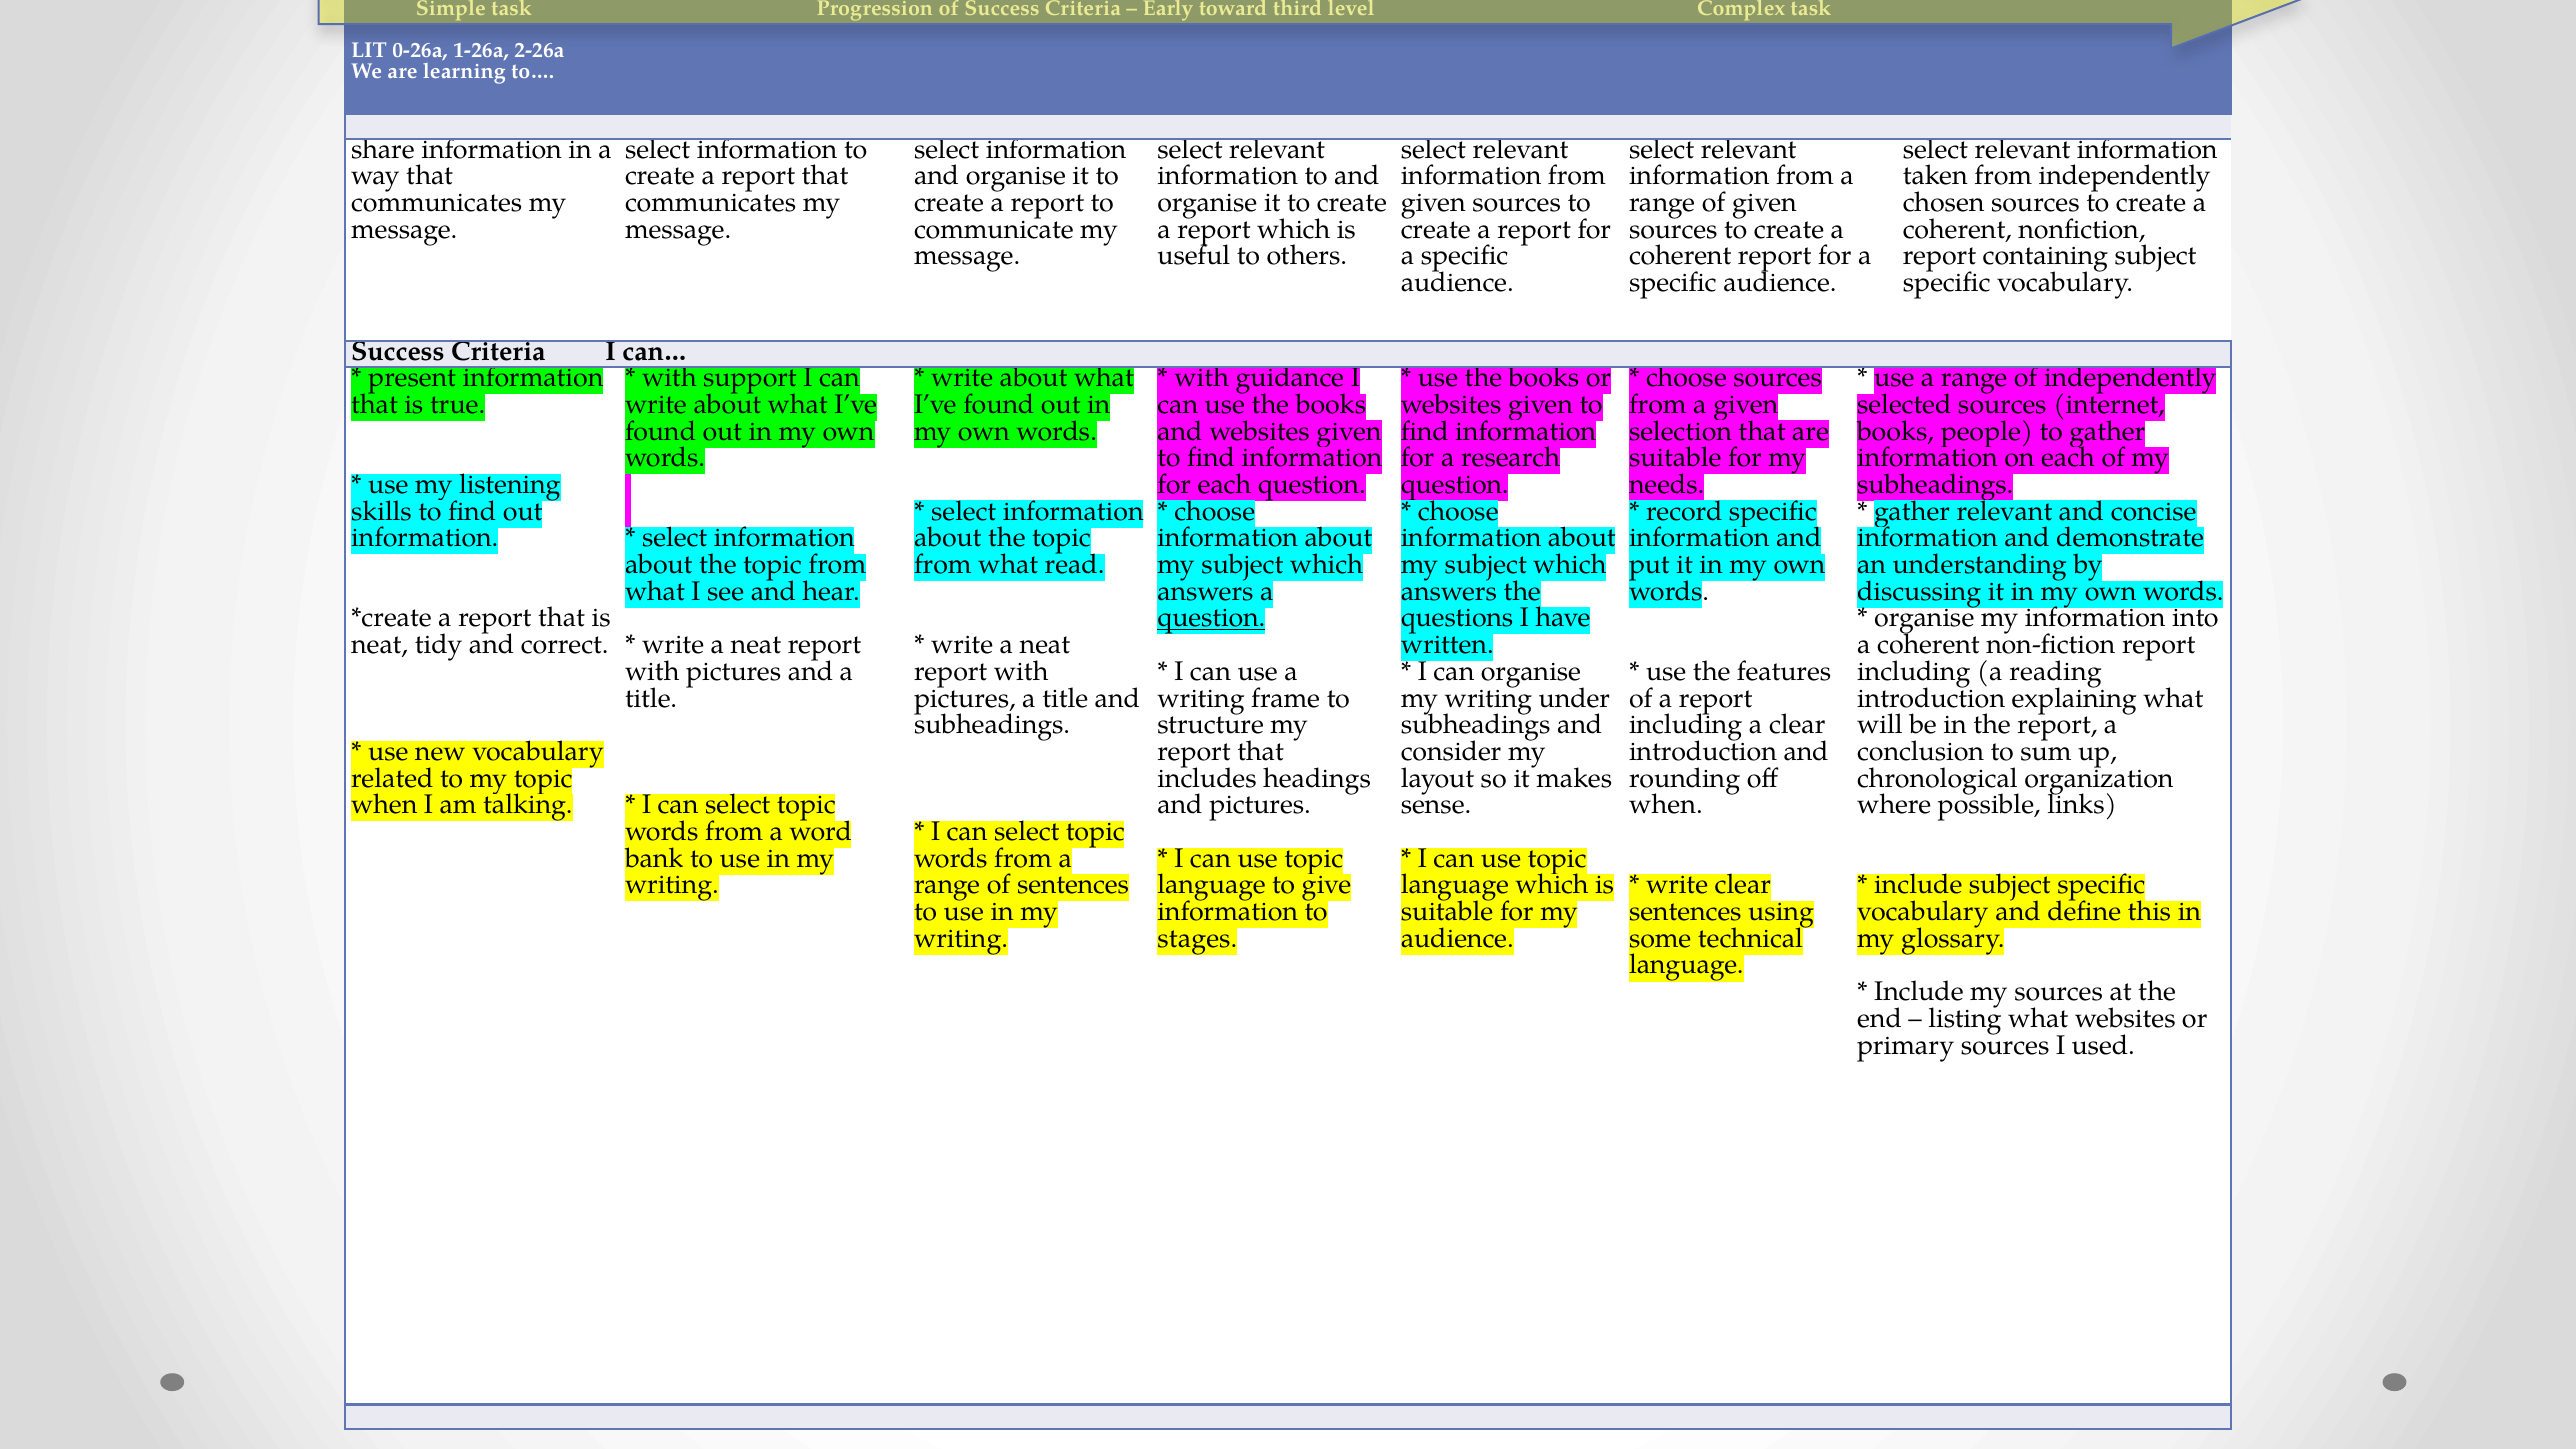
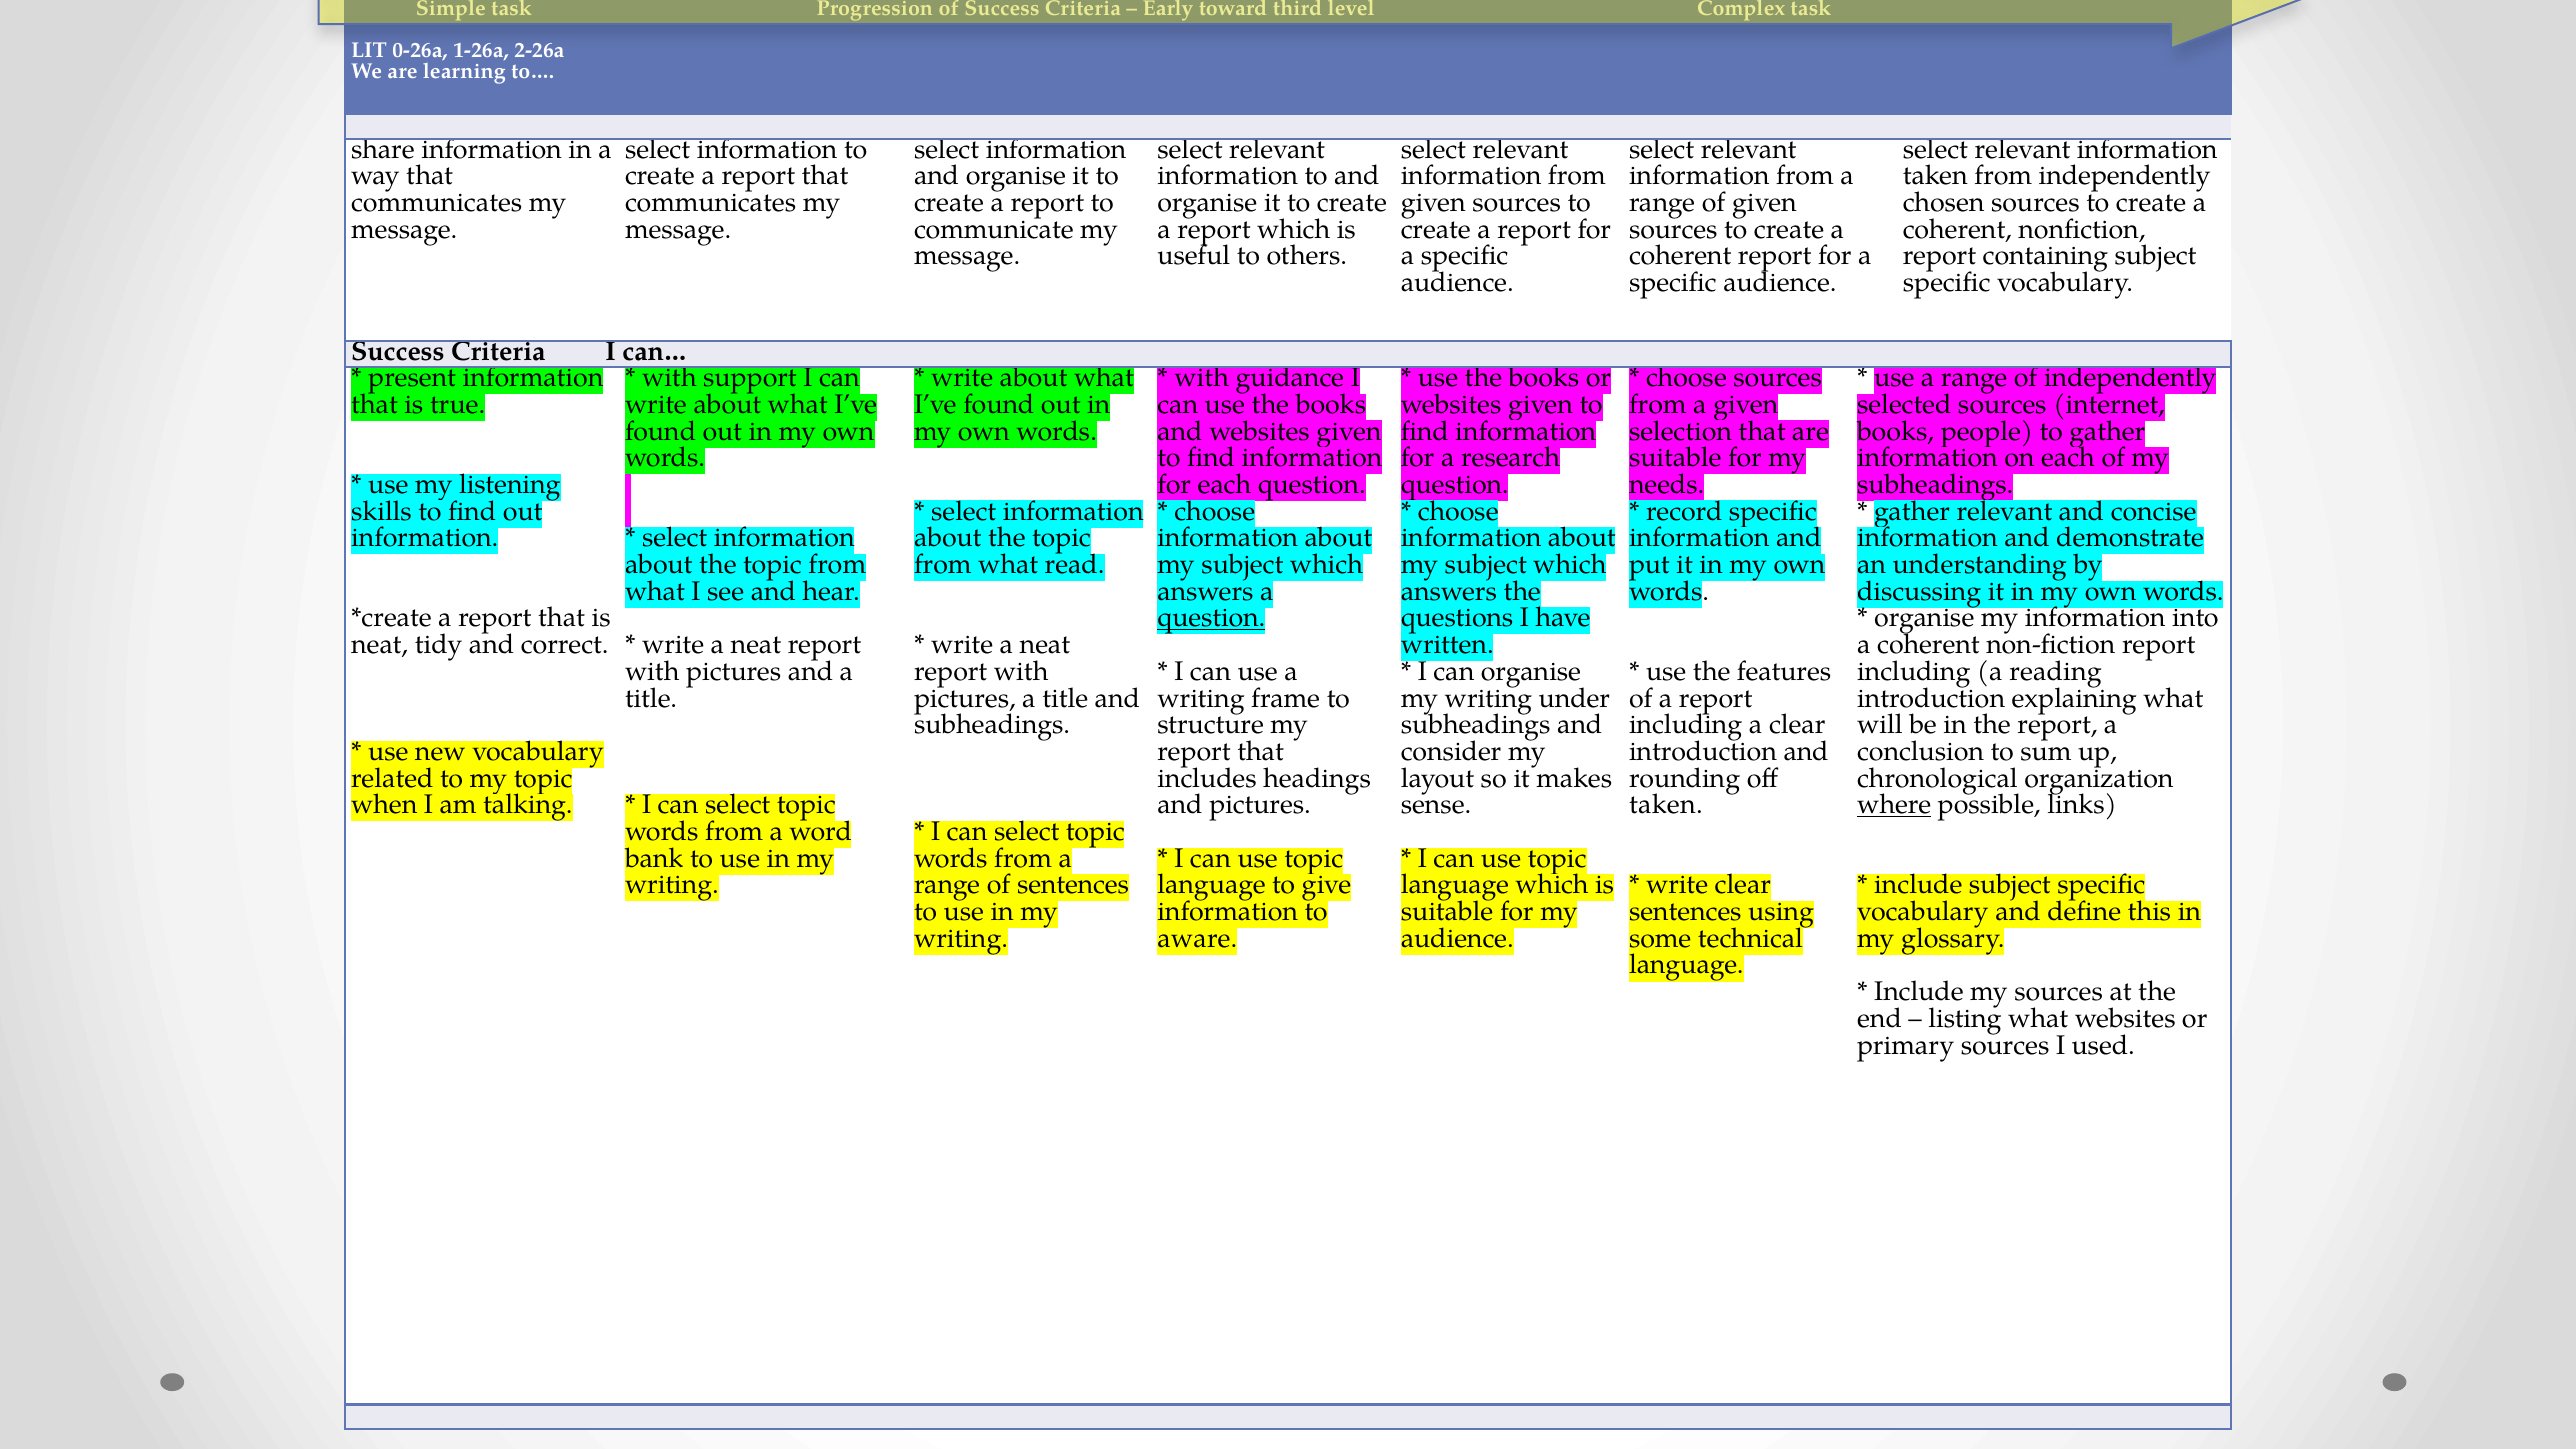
when: when -> taken (1666, 805)
where underline: none -> present (1894, 805)
stages: stages -> aware (1197, 938)
